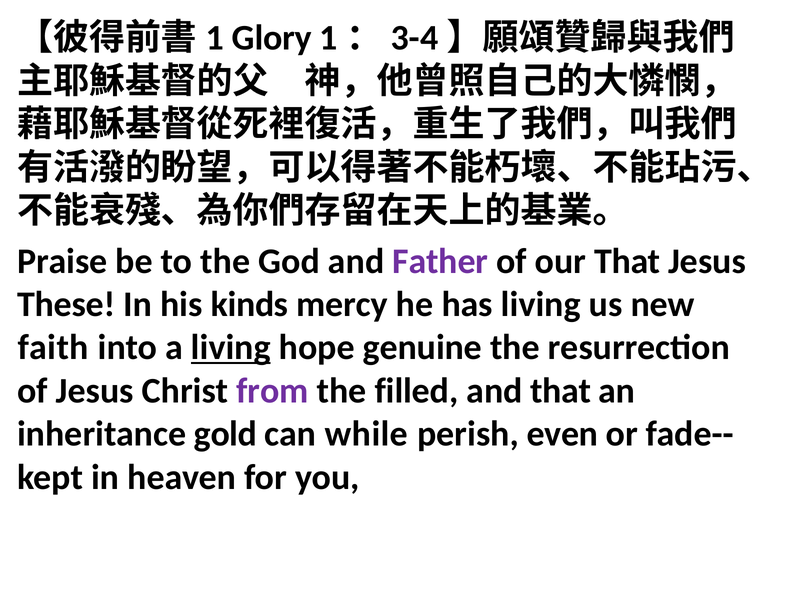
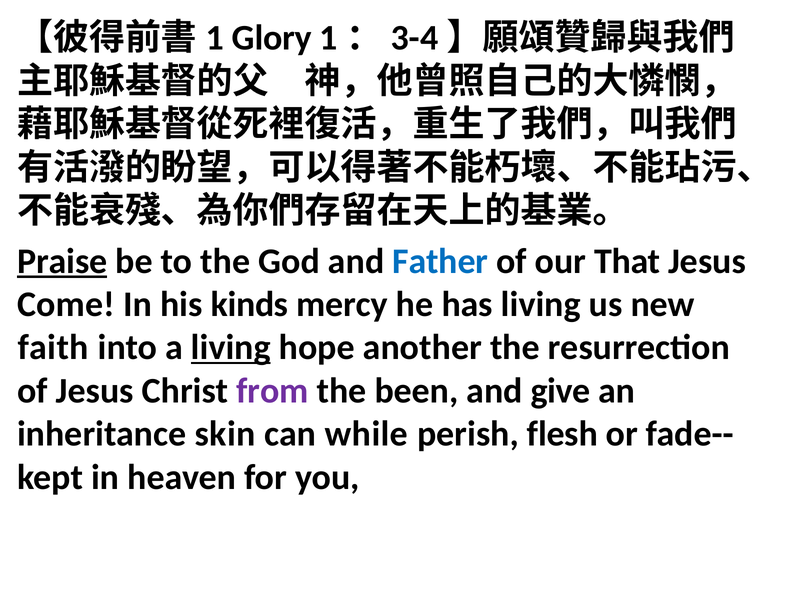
Praise underline: none -> present (62, 261)
Father colour: purple -> blue (440, 261)
These: These -> Come (66, 304)
genuine: genuine -> another (422, 347)
filled: filled -> been (416, 391)
and that: that -> give (561, 391)
gold: gold -> skin (225, 434)
even: even -> flesh (562, 434)
